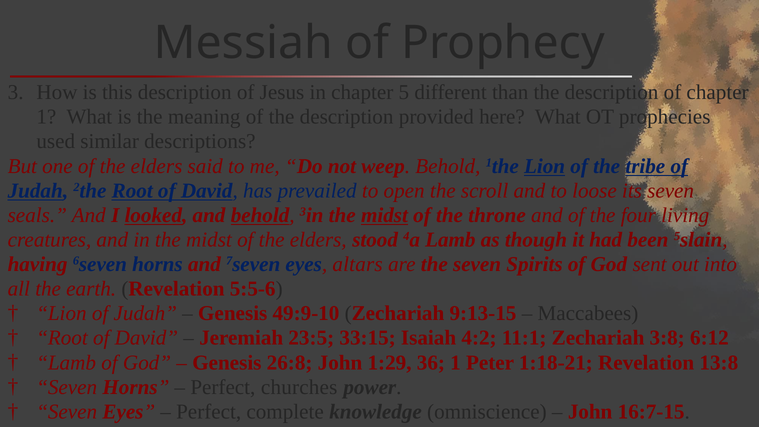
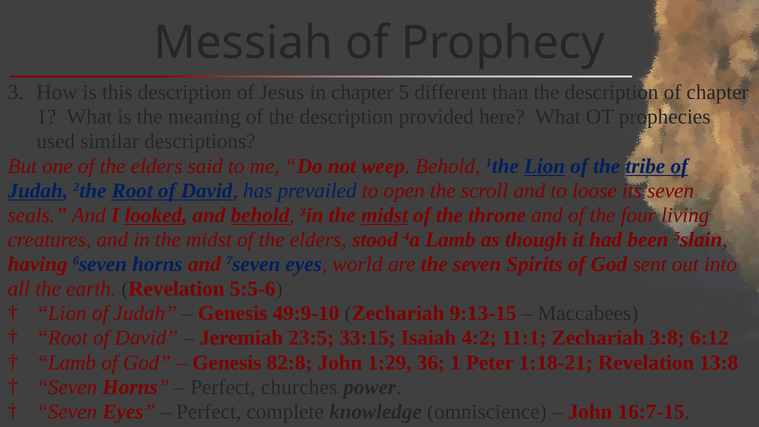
altars: altars -> world (358, 264)
26:8: 26:8 -> 82:8 (290, 363)
